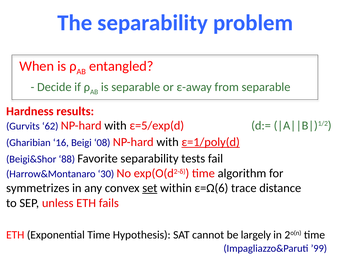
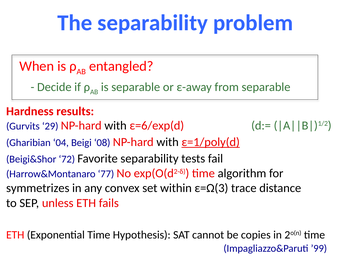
62: 62 -> 29 (50, 126)
ε=5/exp(d: ε=5/exp(d -> ε=6/exp(d (157, 126)
16: 16 -> 04 (61, 143)
88: 88 -> 72 (67, 160)
30: 30 -> 77 (106, 174)
set underline: present -> none (150, 189)
ε=Ω(6: ε=Ω(6 -> ε=Ω(3 (211, 189)
largely: largely -> copies (256, 235)
